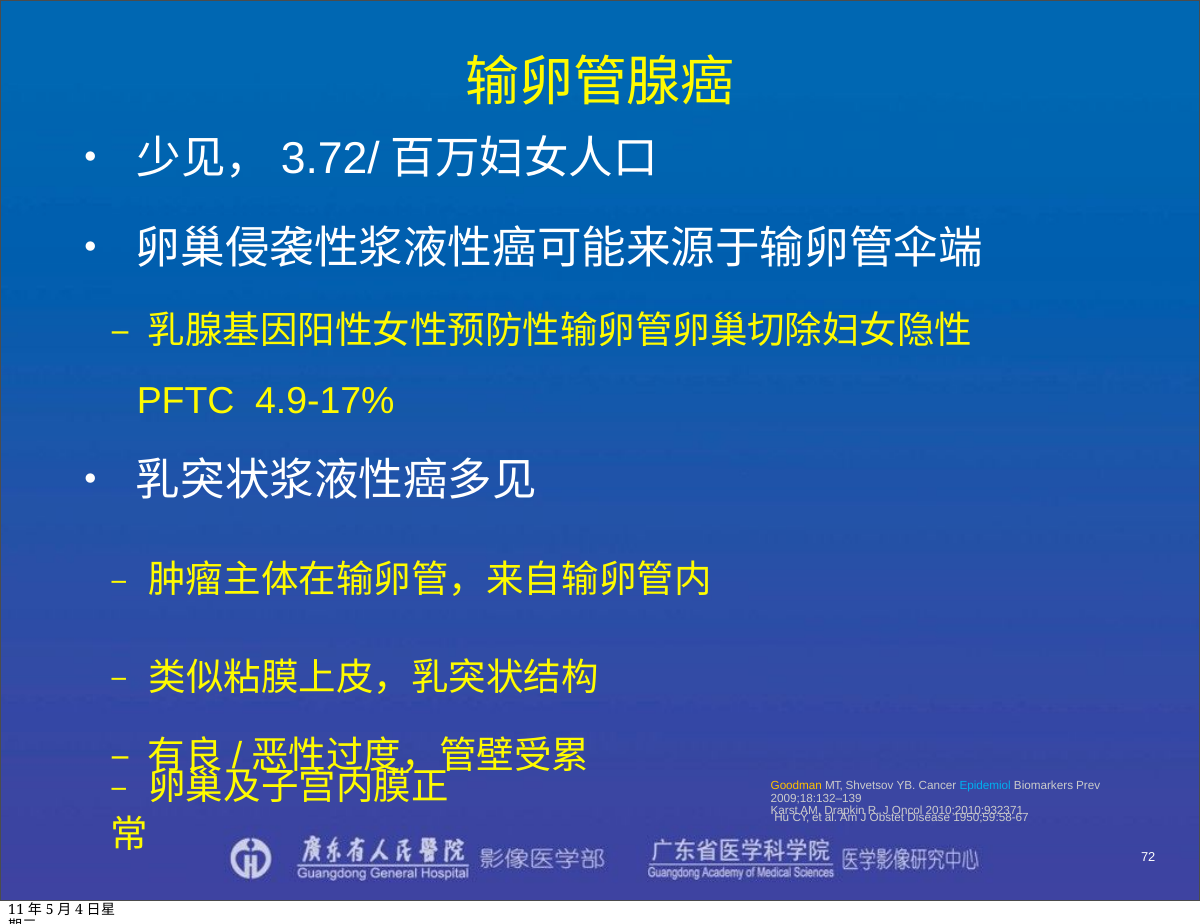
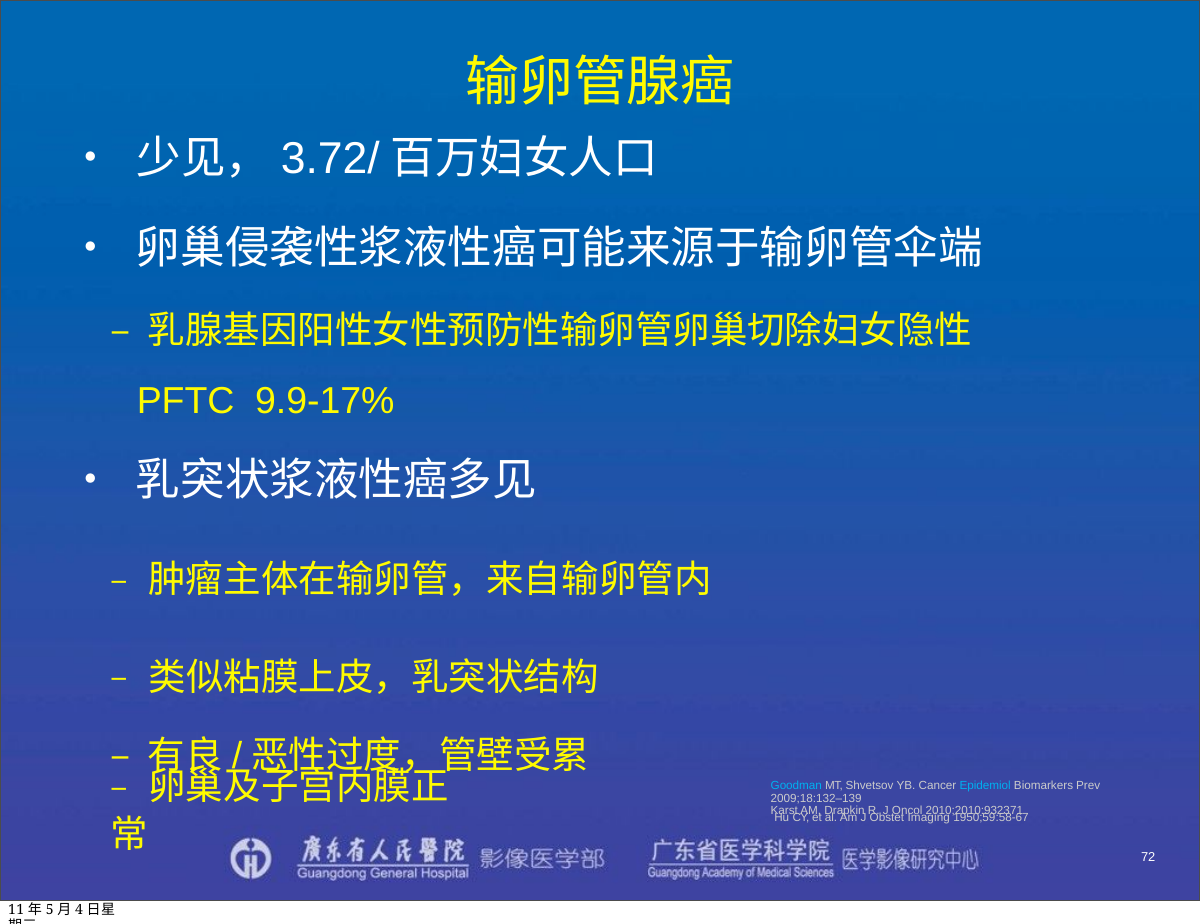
4.9-17%: 4.9-17% -> 9.9-17% (325, 400)
Goodman colour: yellow -> light blue (796, 785)
Disease: Disease -> Imaging (929, 817)
